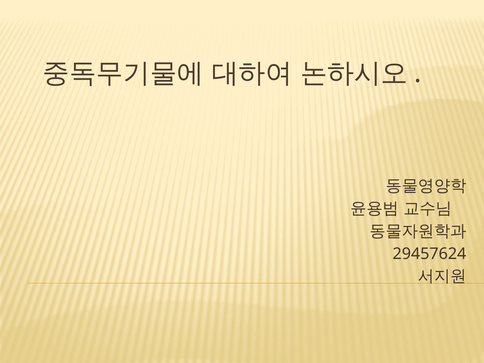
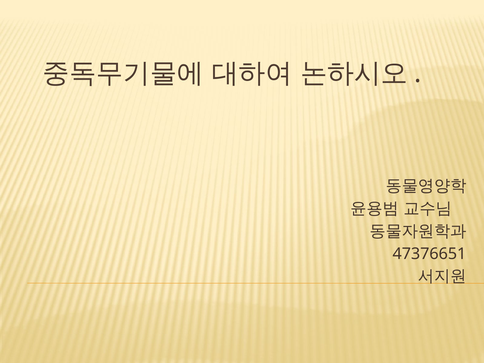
29457624: 29457624 -> 47376651 (429, 254)
